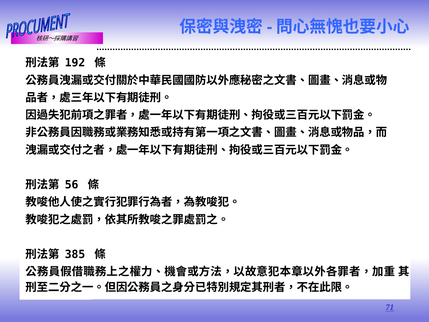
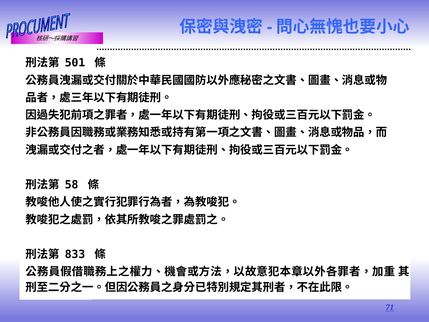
192: 192 -> 501 (75, 63)
56: 56 -> 58 (72, 185)
385: 385 -> 833 (75, 254)
